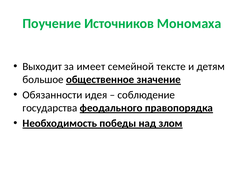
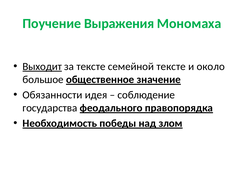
Источников: Источников -> Выражения (119, 24)
Выходит underline: none -> present (42, 67)
за имеет: имеет -> тексте (91, 67)
детям: детям -> около (211, 67)
